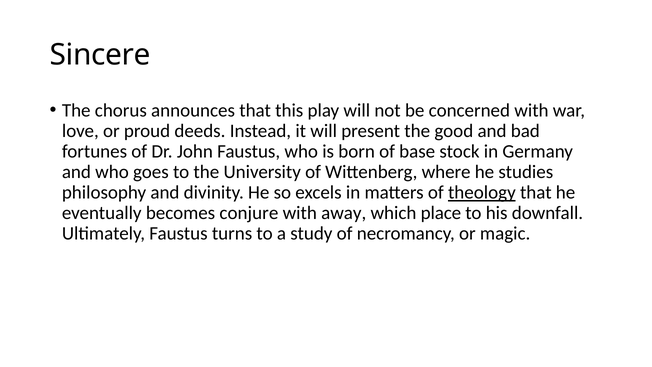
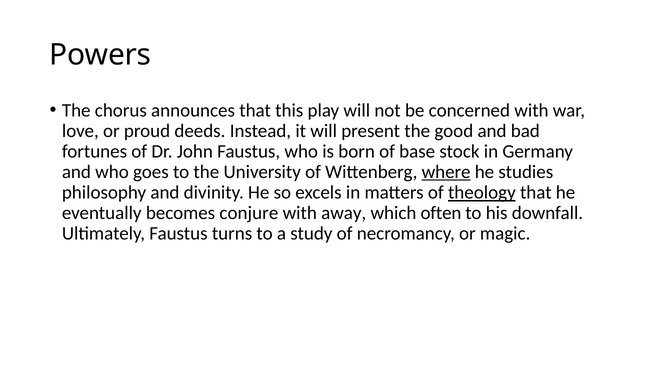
Sincere: Sincere -> Powers (100, 55)
where underline: none -> present (446, 172)
place: place -> often (441, 213)
